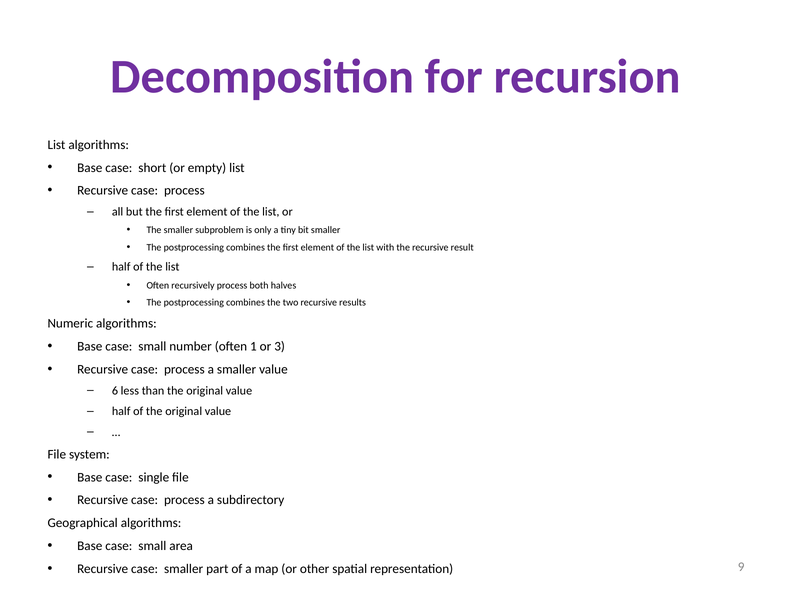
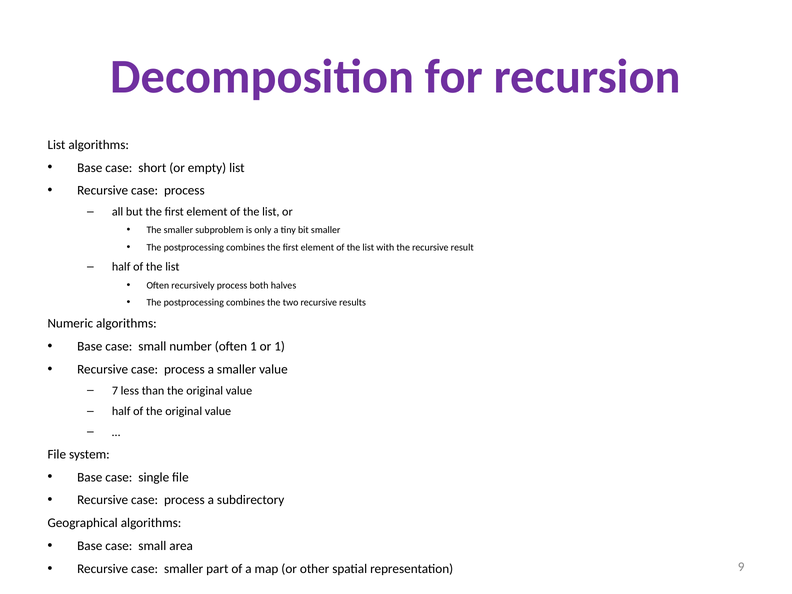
or 3: 3 -> 1 (280, 346)
6: 6 -> 7 (115, 391)
